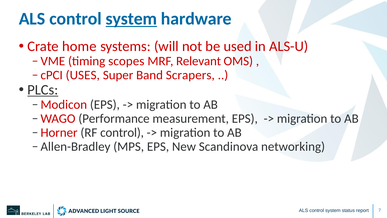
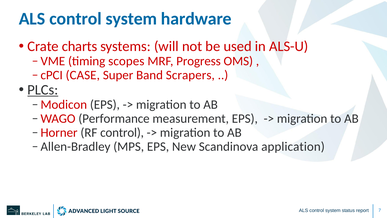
system underline: present -> none (131, 19)
home: home -> charts (80, 46)
Relevant: Relevant -> Progress (199, 61)
USES: USES -> CASE (83, 75)
networking: networking -> application (293, 146)
